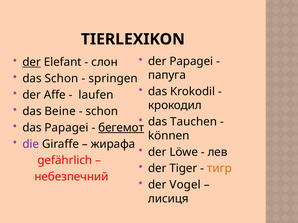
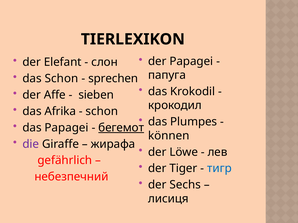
der underline: present -> none (32, 62)
springen: springen -> sprechen (113, 79)
laufen: laufen -> sieben (96, 95)
Beine: Beine -> Afrika (60, 112)
Tauchen: Tauchen -> Plumpes (194, 122)
тигр colour: orange -> blue (219, 169)
Vogel: Vogel -> Sechs (185, 185)
